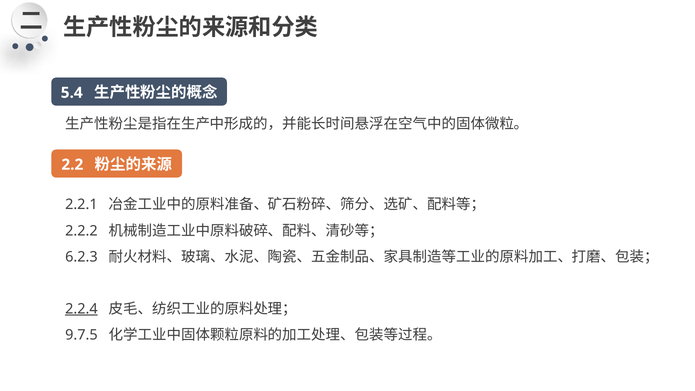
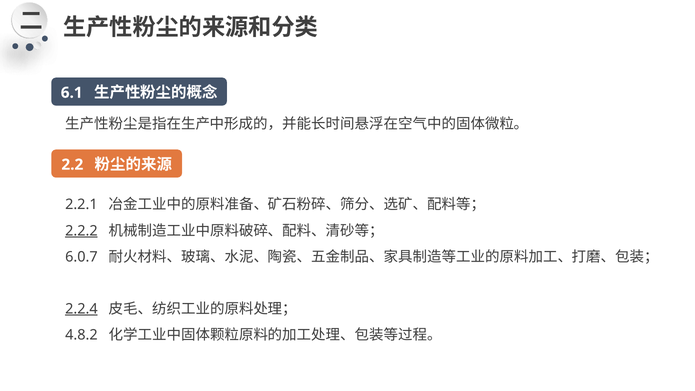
5.4: 5.4 -> 6.1 (72, 93)
2.2.2 underline: none -> present (81, 231)
6.2.3: 6.2.3 -> 6.0.7 (81, 257)
9.7.5: 9.7.5 -> 4.8.2 (81, 335)
